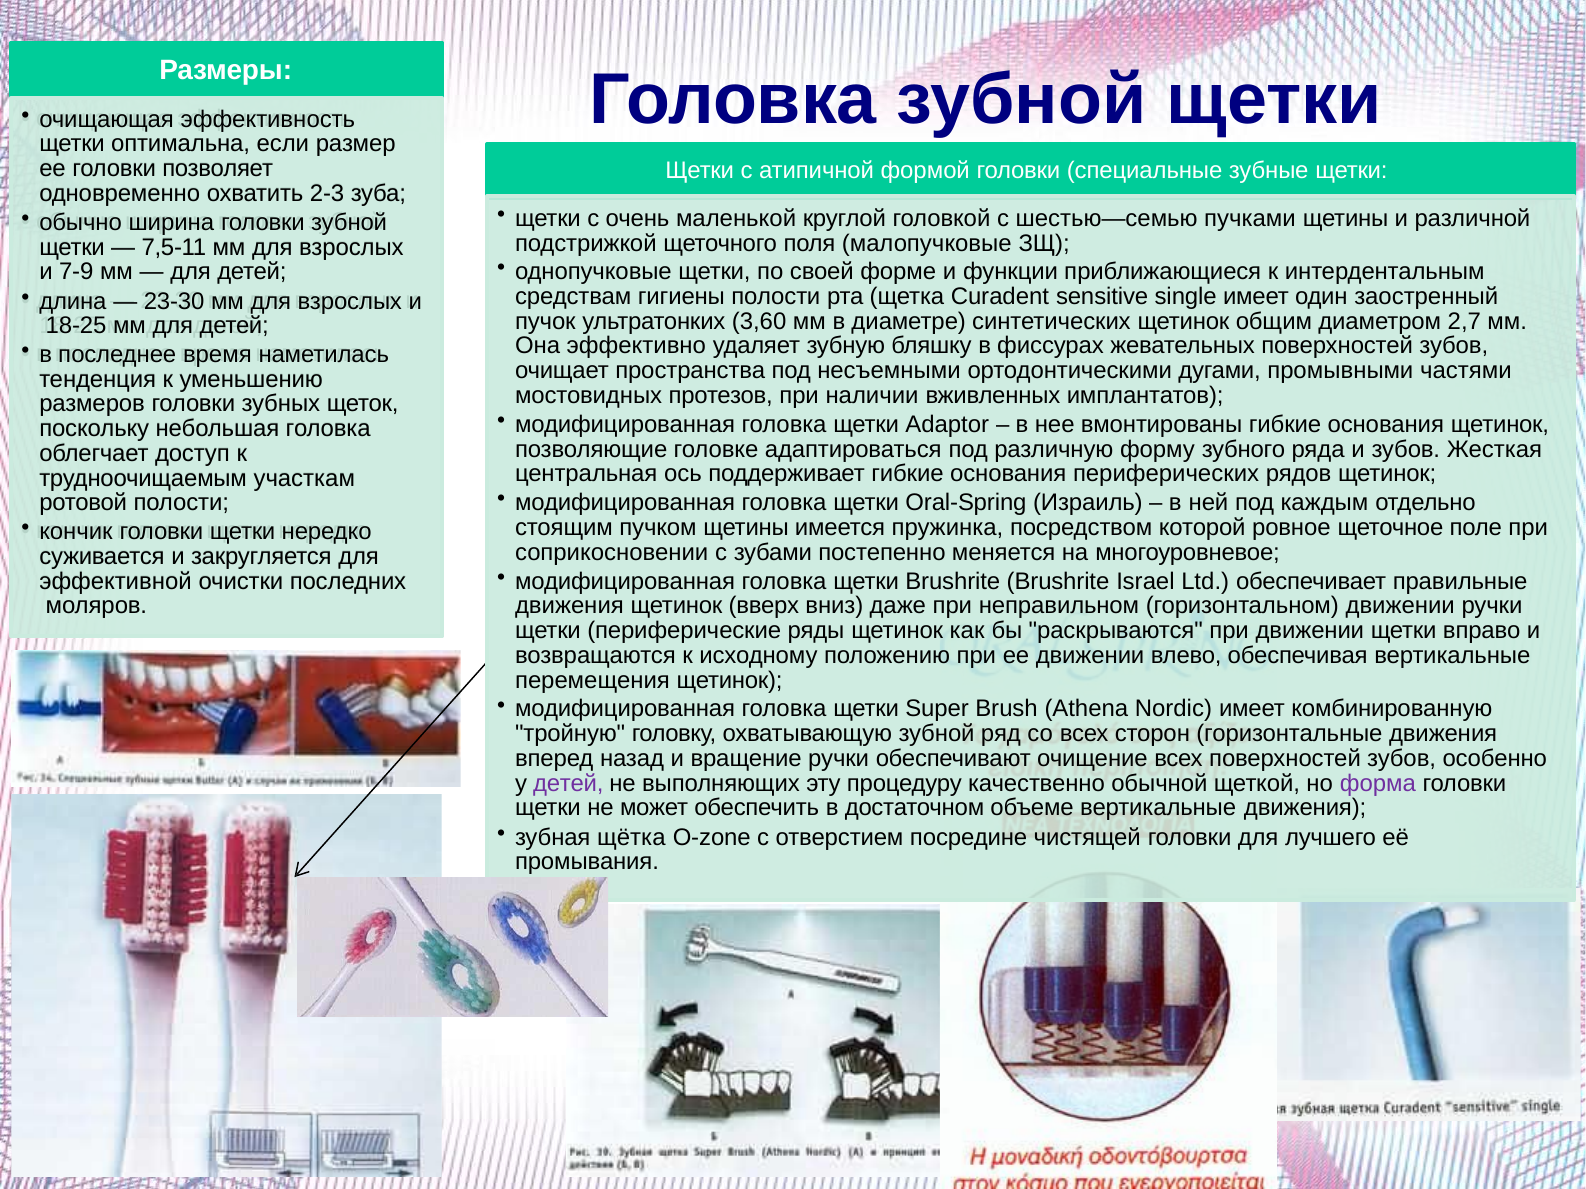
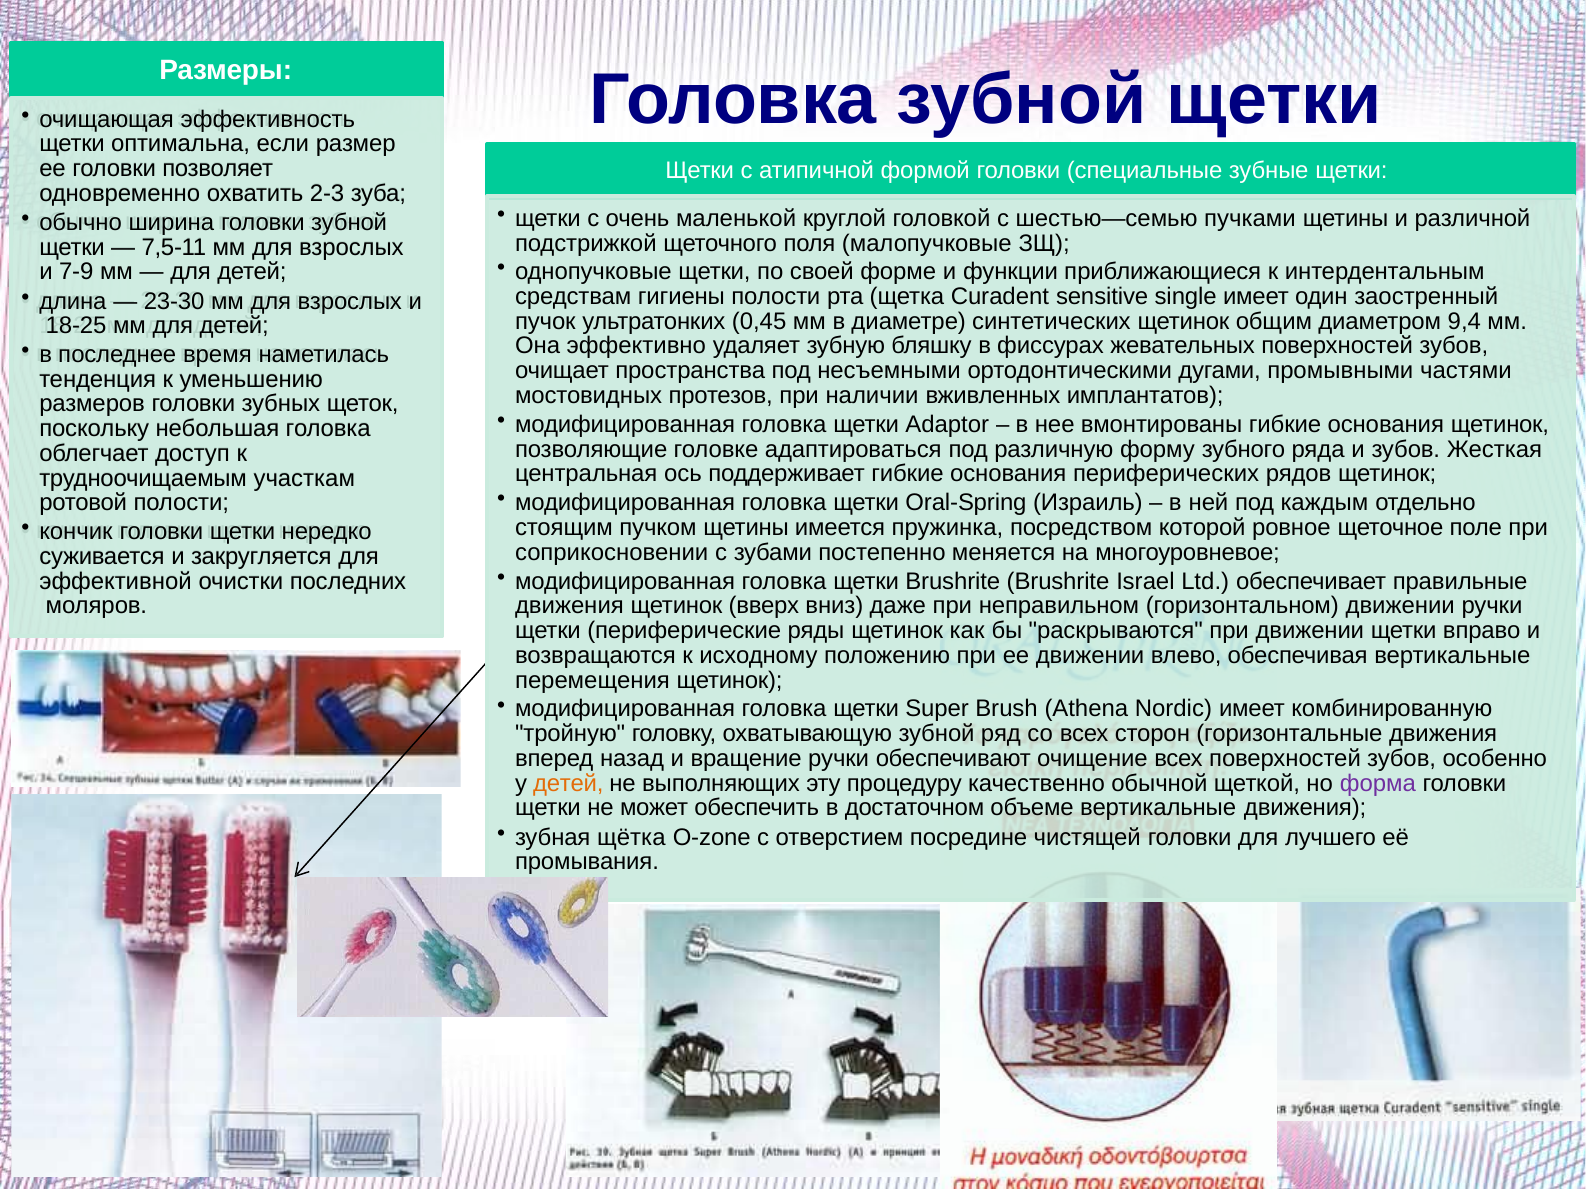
3,60: 3,60 -> 0,45 (759, 321)
2,7: 2,7 -> 9,4 (1464, 321)
детей colour: purple -> orange (568, 784)
